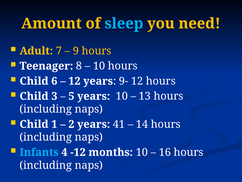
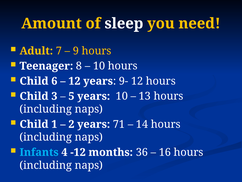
sleep colour: light blue -> white (124, 23)
41: 41 -> 71 (119, 124)
months 10: 10 -> 36 (142, 152)
